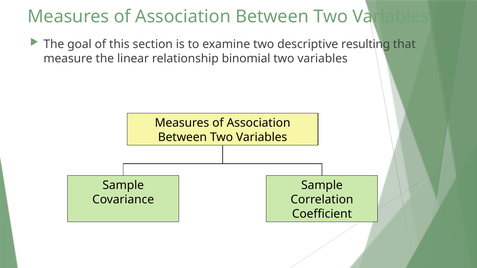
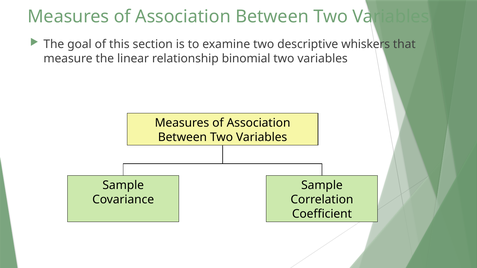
resulting: resulting -> whiskers (366, 44)
